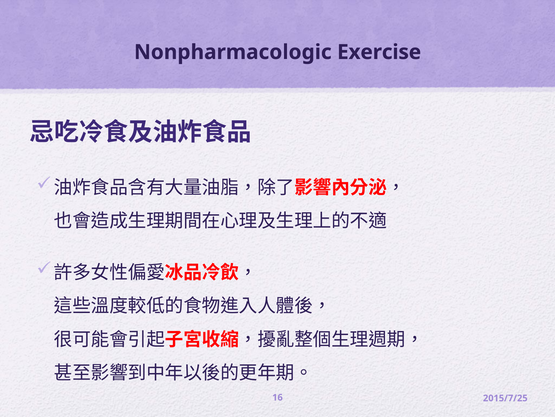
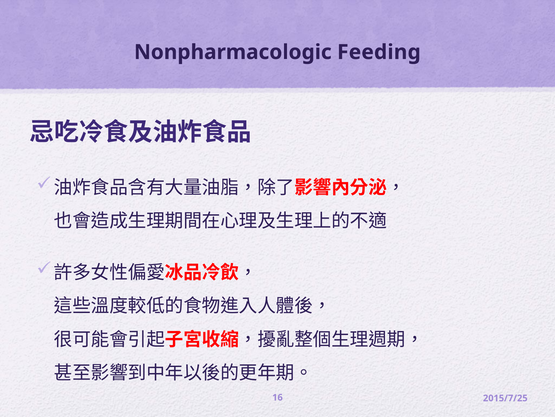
Exercise: Exercise -> Feeding (379, 52)
